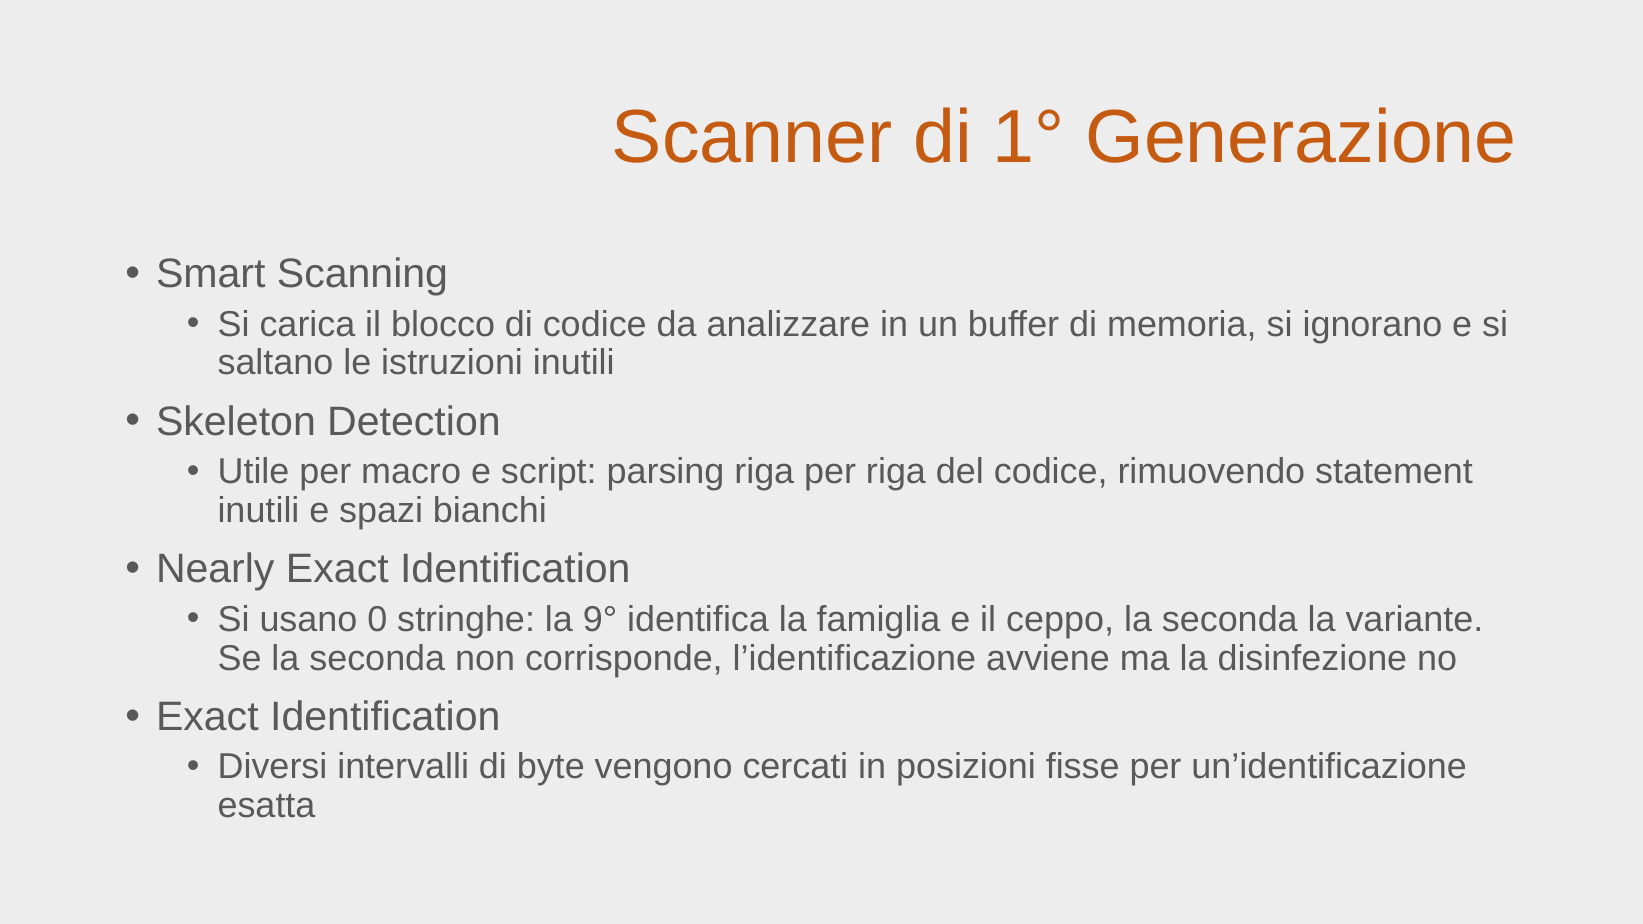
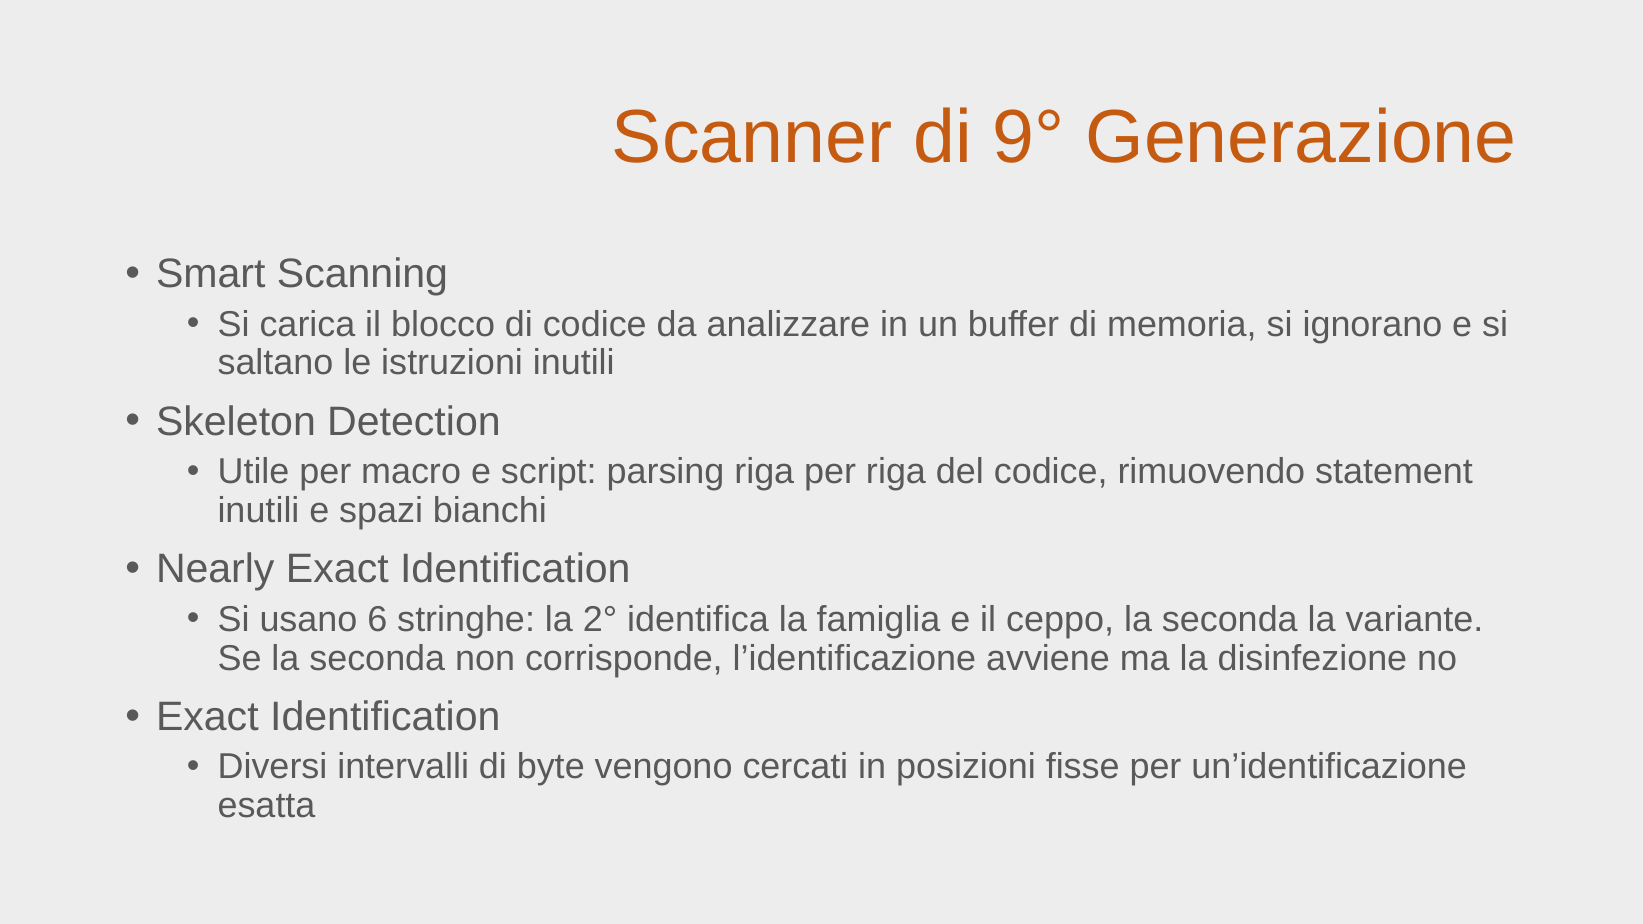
1°: 1° -> 9° (1029, 138)
0: 0 -> 6 (377, 619)
9°: 9° -> 2° (600, 619)
